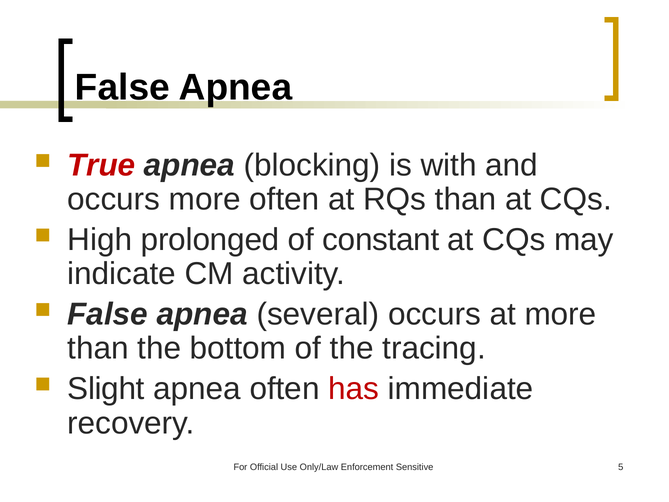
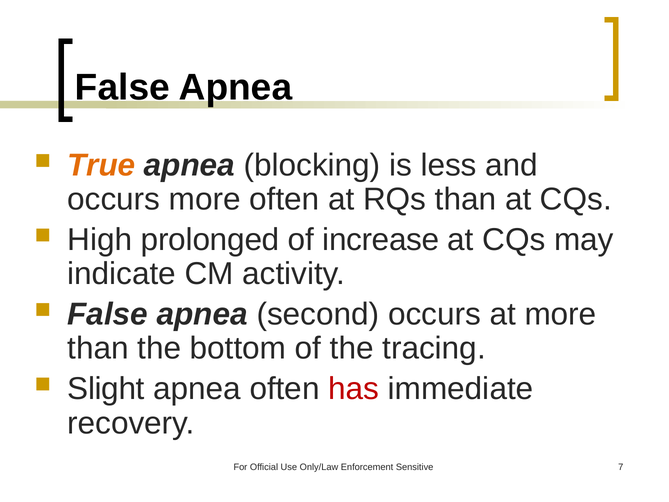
True colour: red -> orange (101, 165)
with: with -> less (449, 165)
constant: constant -> increase (381, 240)
several: several -> second (318, 314)
5: 5 -> 7 (621, 467)
